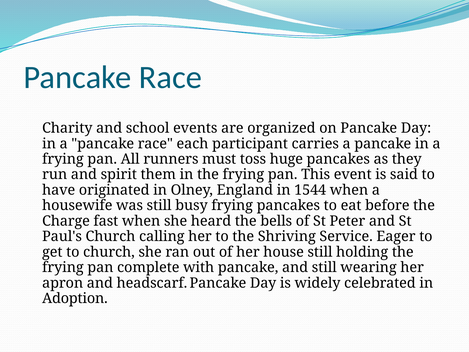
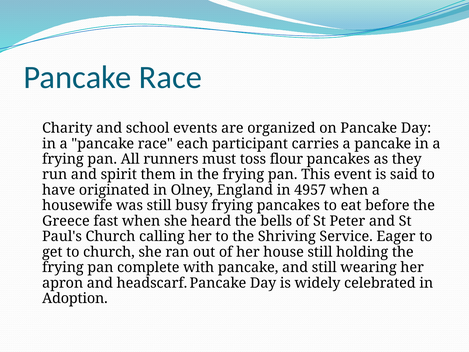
huge: huge -> flour (286, 159)
1544: 1544 -> 4957 (310, 190)
Charge: Charge -> Greece (66, 221)
